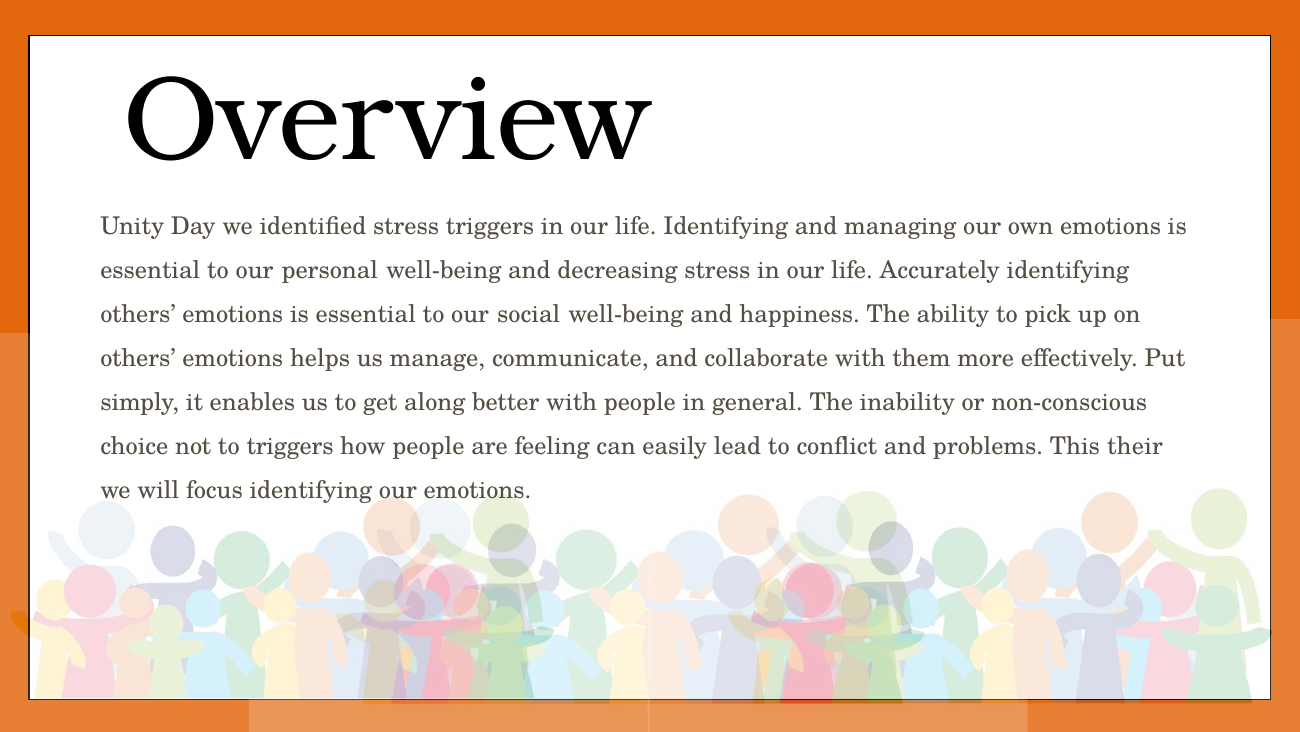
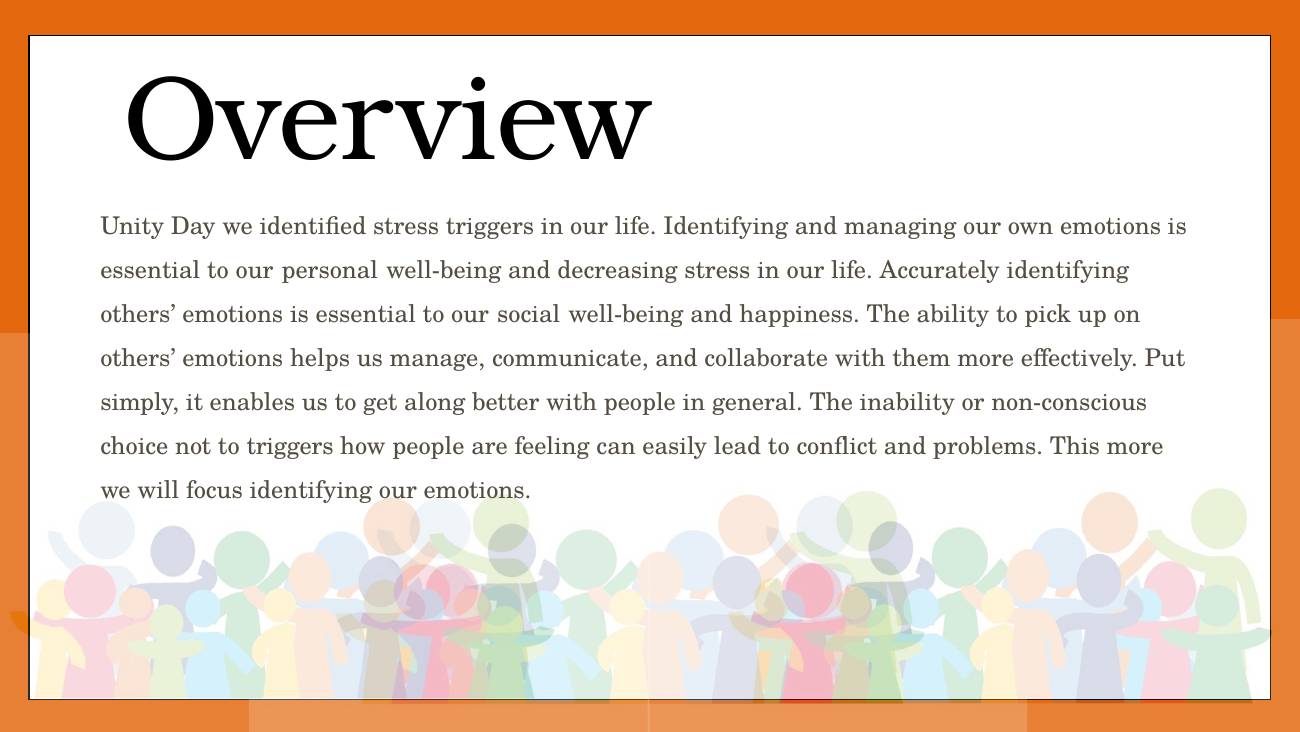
This their: their -> more (1135, 446)
